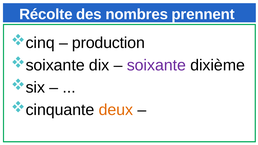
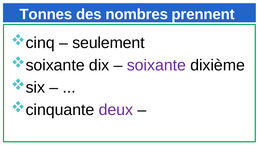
Récolte: Récolte -> Tonnes (46, 14)
production: production -> seulement (108, 43)
deux colour: orange -> purple (116, 110)
